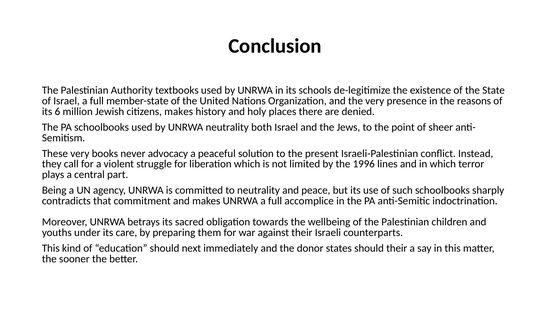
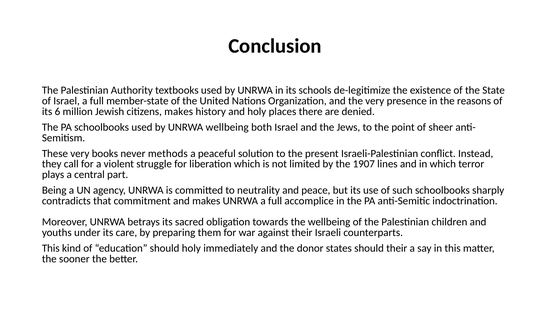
UNRWA neutrality: neutrality -> wellbeing (227, 127)
advocacy: advocacy -> methods (168, 154)
1996: 1996 -> 1907 (364, 164)
should next: next -> holy (191, 249)
